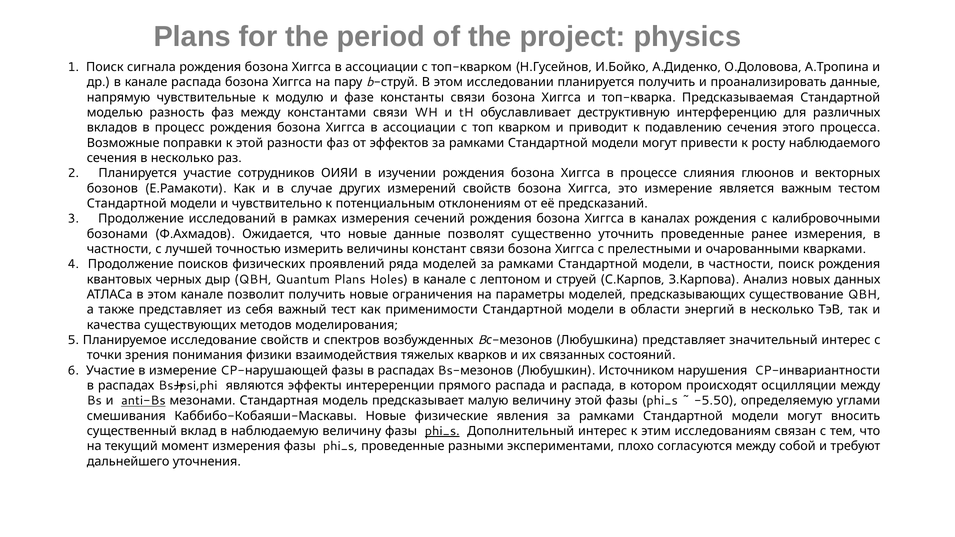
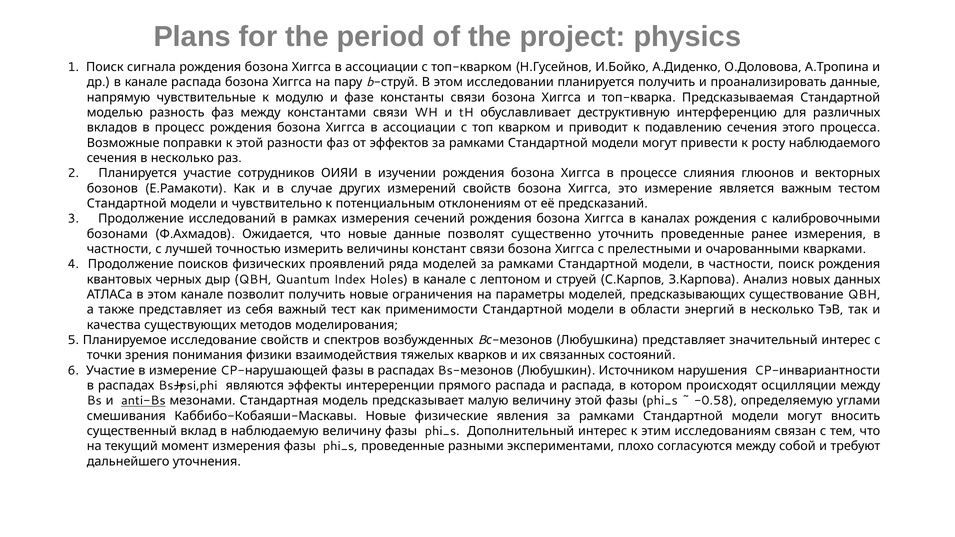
Quantum Plans: Plans -> Index (350, 280)
-5.50: -5.50 -> -0.58 (716, 401)
phi_s underline: present -> none (442, 431)
